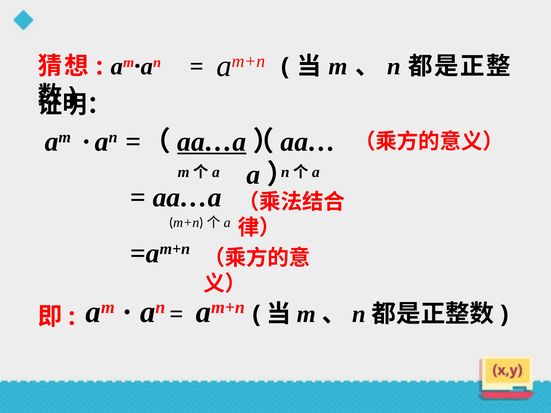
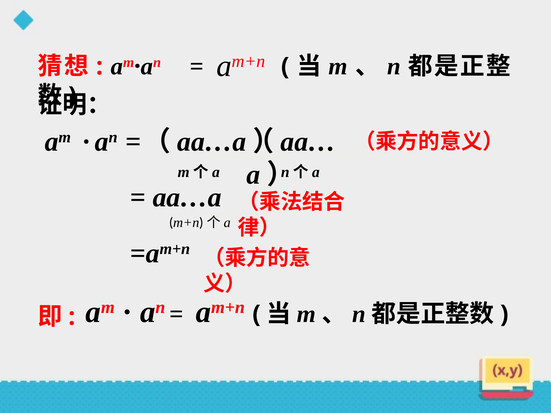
aa…a underline: present -> none (212, 142)
